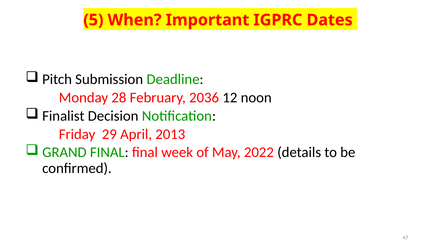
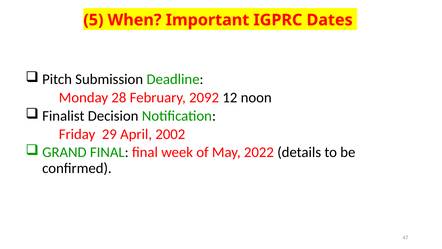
2036: 2036 -> 2092 (204, 98)
2013: 2013 -> 2002 (170, 134)
